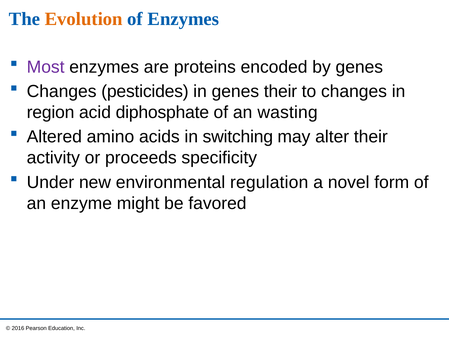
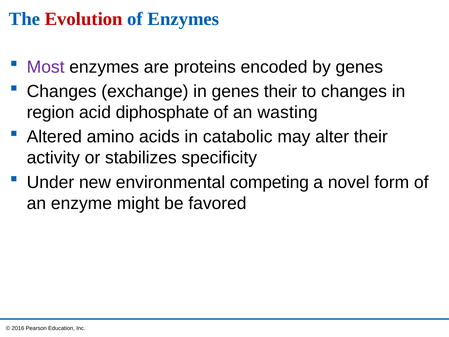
Evolution colour: orange -> red (84, 19)
pesticides: pesticides -> exchange (145, 91)
switching: switching -> catabolic (238, 137)
proceeds: proceeds -> stabilizes (141, 158)
regulation: regulation -> competing (269, 182)
